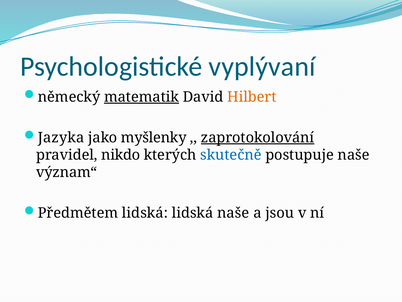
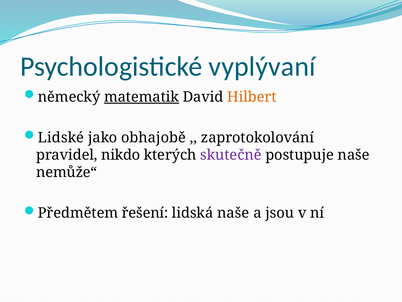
Jazyka: Jazyka -> Lidské (61, 137)
myšlenky: myšlenky -> obhajobě (154, 137)
zaprotokolování underline: present -> none (258, 137)
skutečně colour: blue -> purple (231, 155)
význam“: význam“ -> nemůže“ (67, 172)
Předmětem lidská: lidská -> řešení (145, 213)
